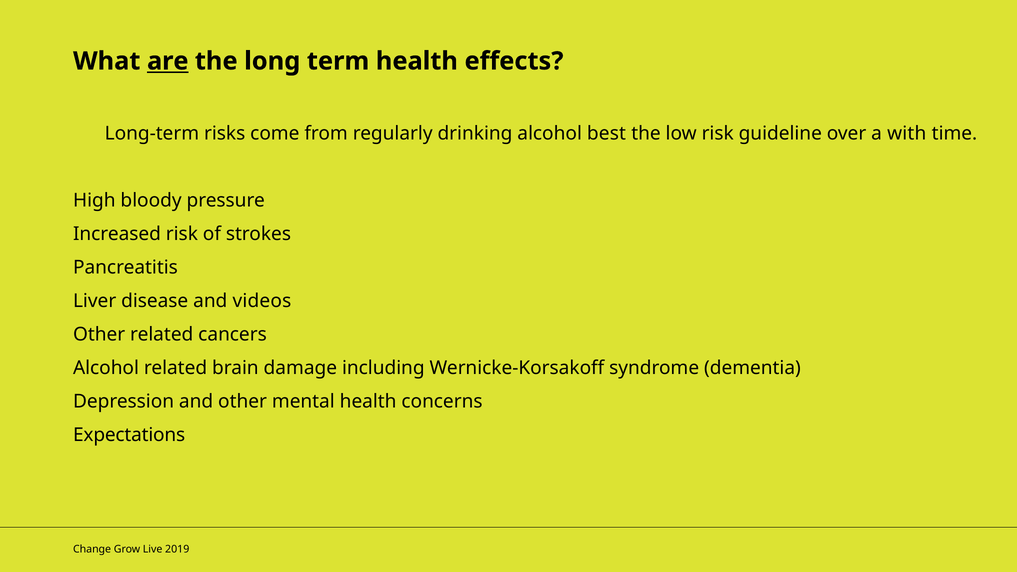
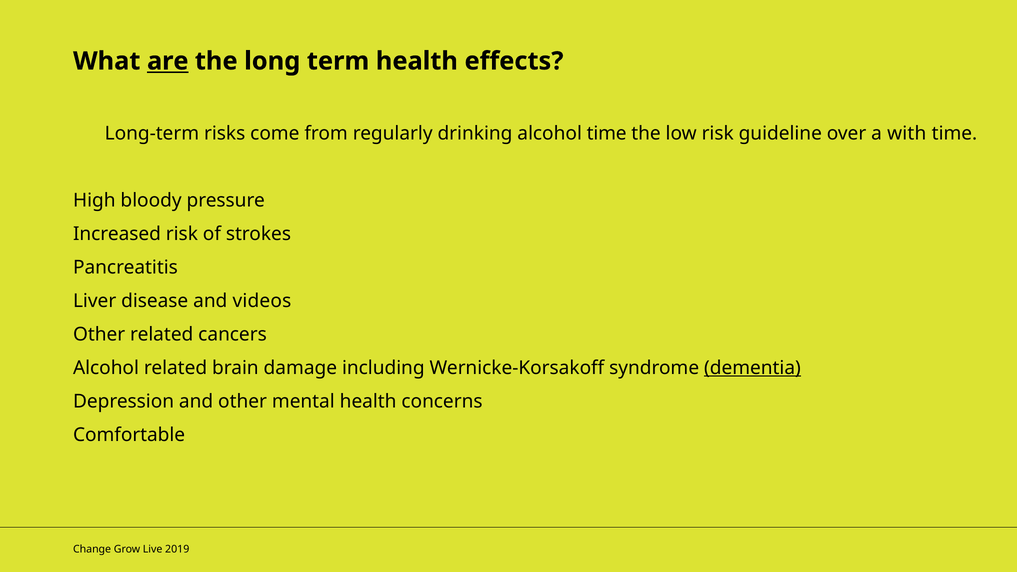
alcohol best: best -> time (607, 134)
dementia underline: none -> present (752, 368)
Expectations: Expectations -> Comfortable (129, 435)
